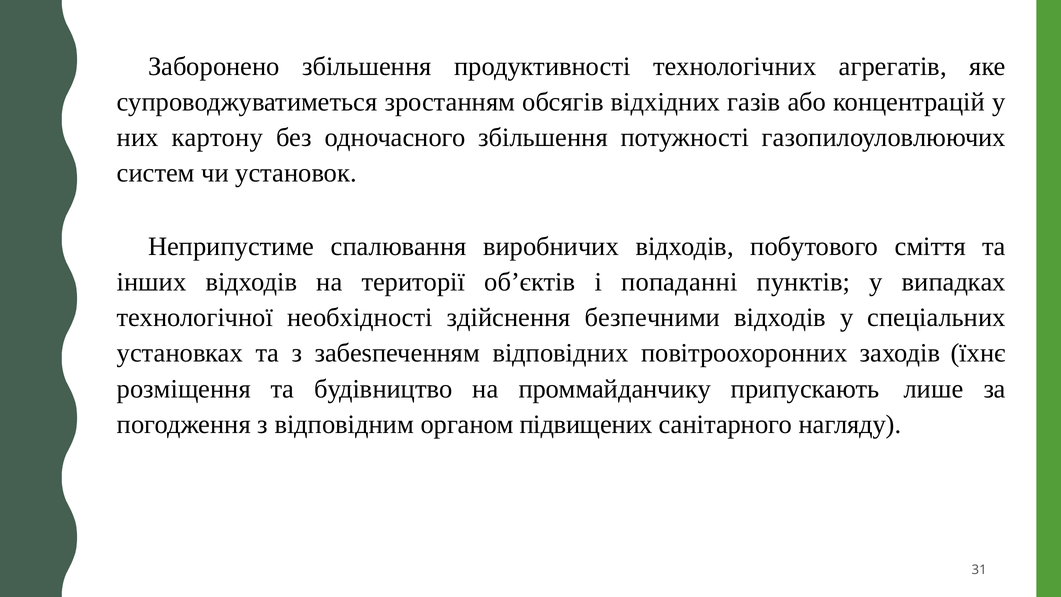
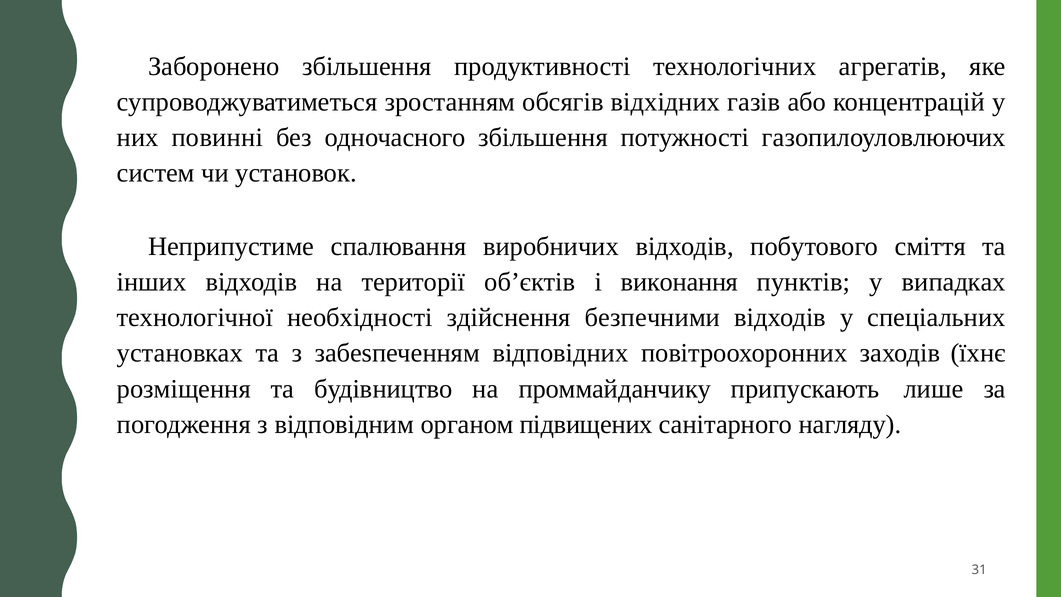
картону: картону -> повинні (217, 138)
попаданні: попаданні -> виконання (680, 282)
